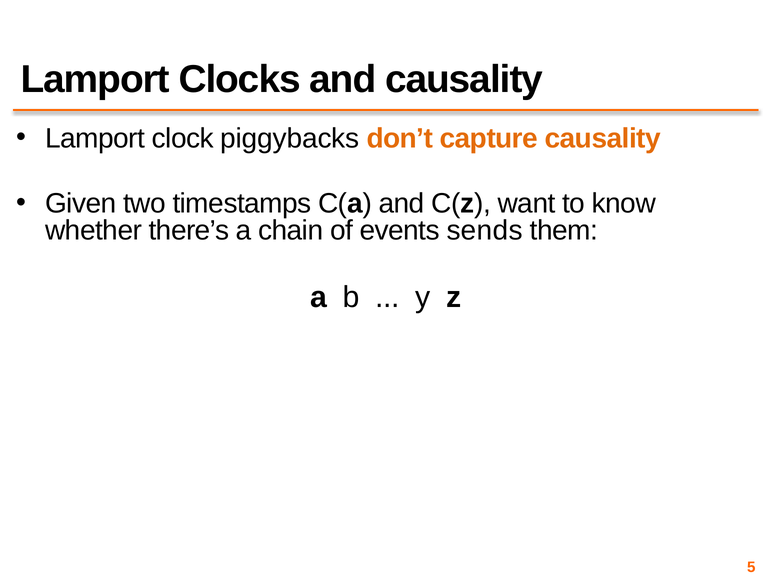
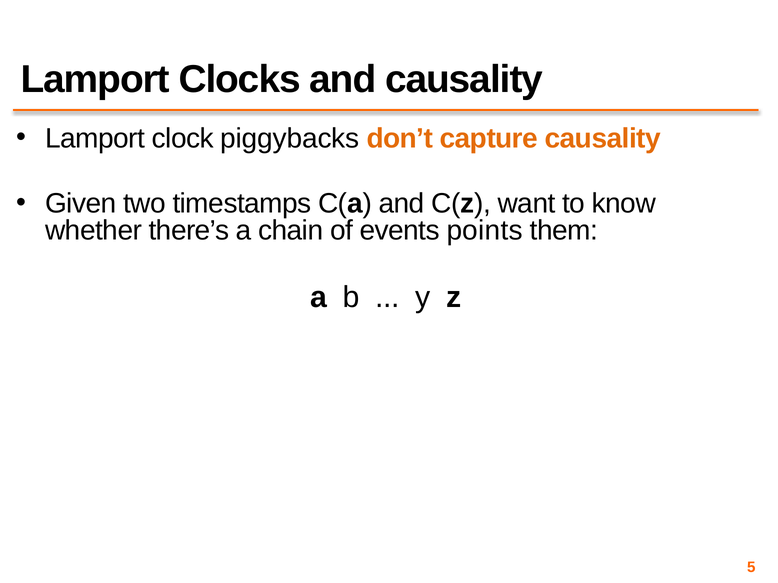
sends: sends -> points (485, 231)
